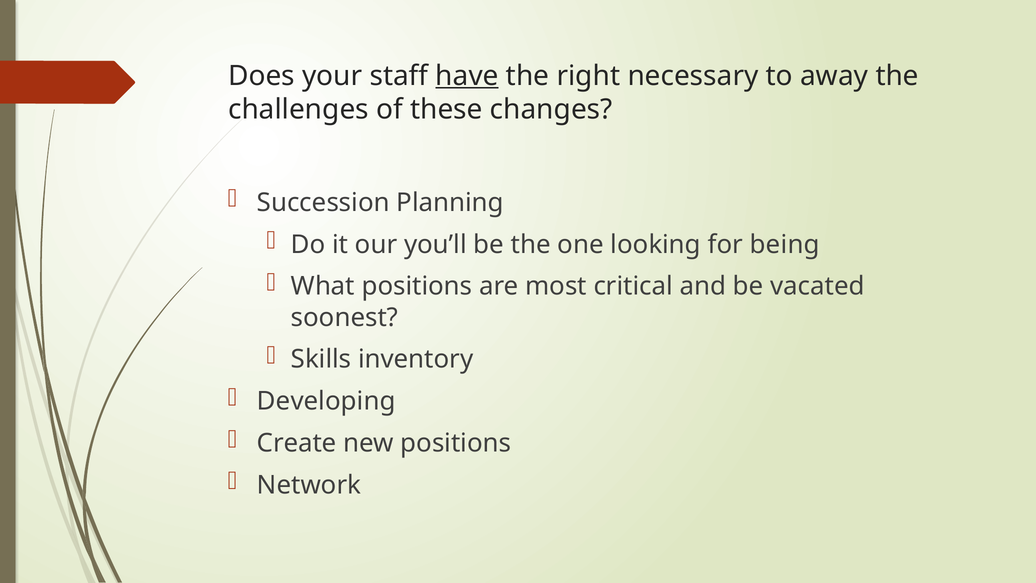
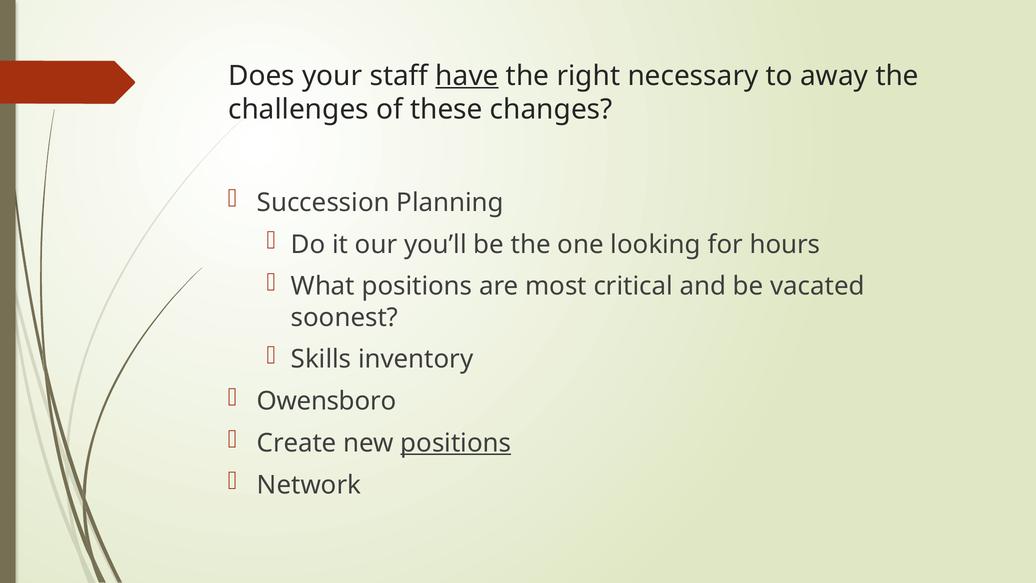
being: being -> hours (785, 244)
Developing: Developing -> Owensboro (326, 401)
positions underline: none -> present (456, 443)
